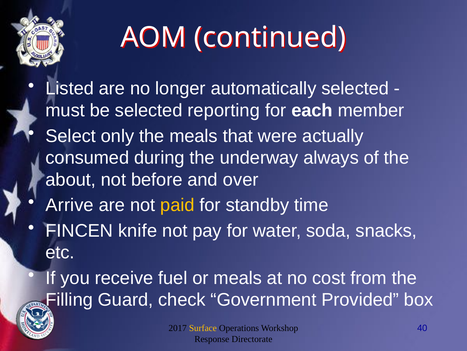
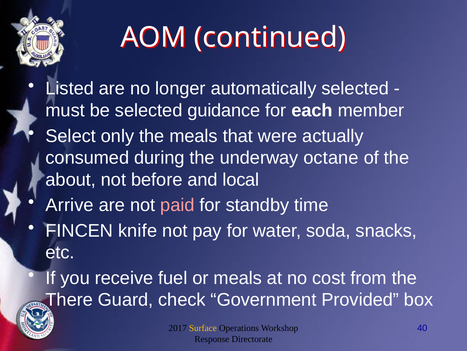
reporting: reporting -> guidance (224, 110)
always: always -> octane (331, 158)
over: over -> local (241, 179)
paid colour: yellow -> pink (177, 205)
Filling: Filling -> There (69, 299)
